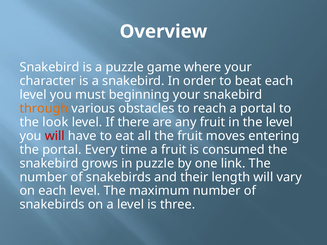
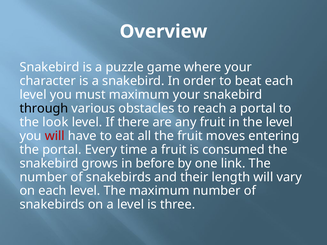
must beginning: beginning -> maximum (139, 95)
through colour: orange -> black (44, 109)
in puzzle: puzzle -> before (155, 164)
